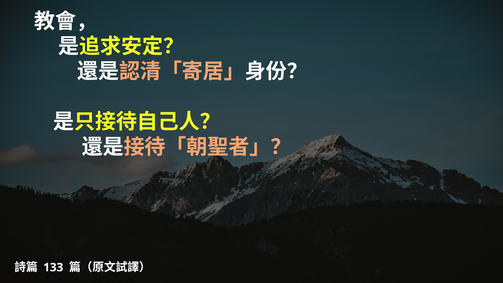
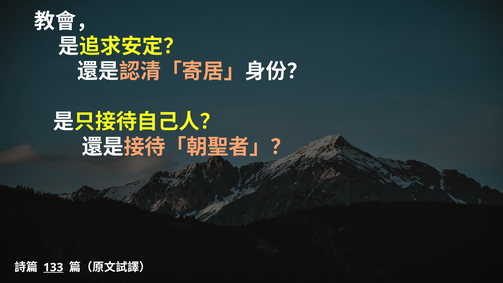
133 underline: none -> present (53, 267)
